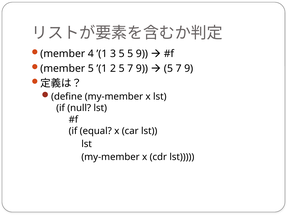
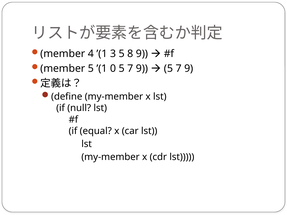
5 5: 5 -> 8 (130, 54)
2: 2 -> 0 (113, 69)
